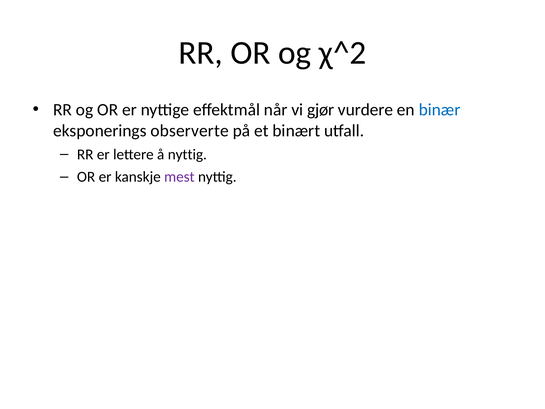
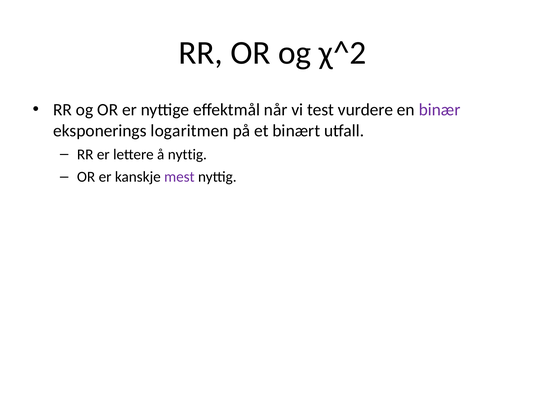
gjør: gjør -> test (321, 110)
binær colour: blue -> purple (440, 110)
observerte: observerte -> logaritmen (190, 131)
